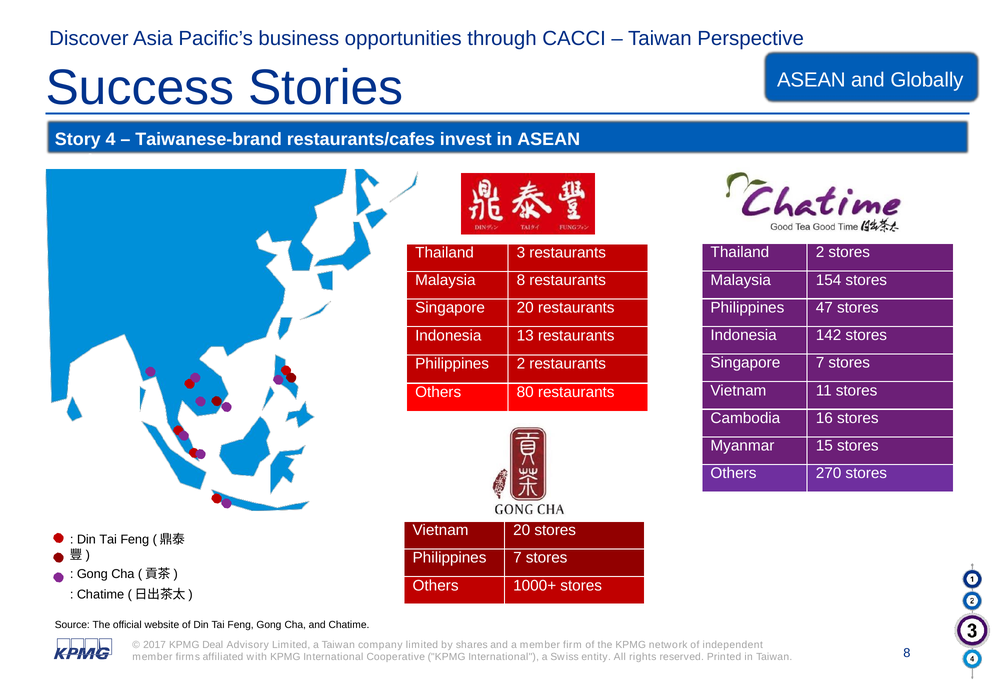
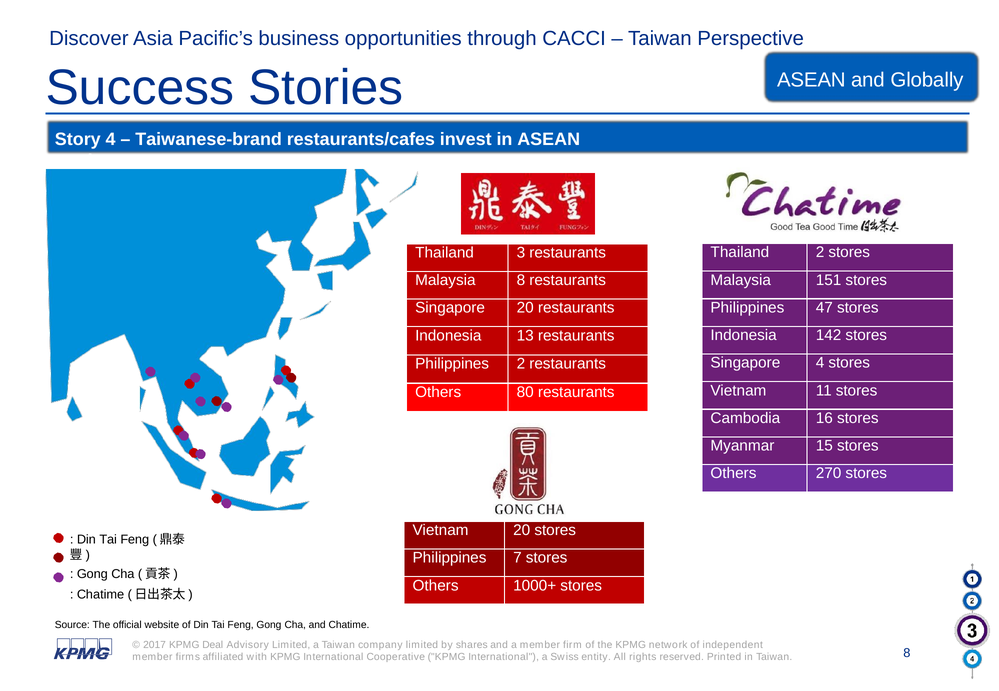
154: 154 -> 151 (829, 280)
Singapore 7: 7 -> 4 (820, 363)
